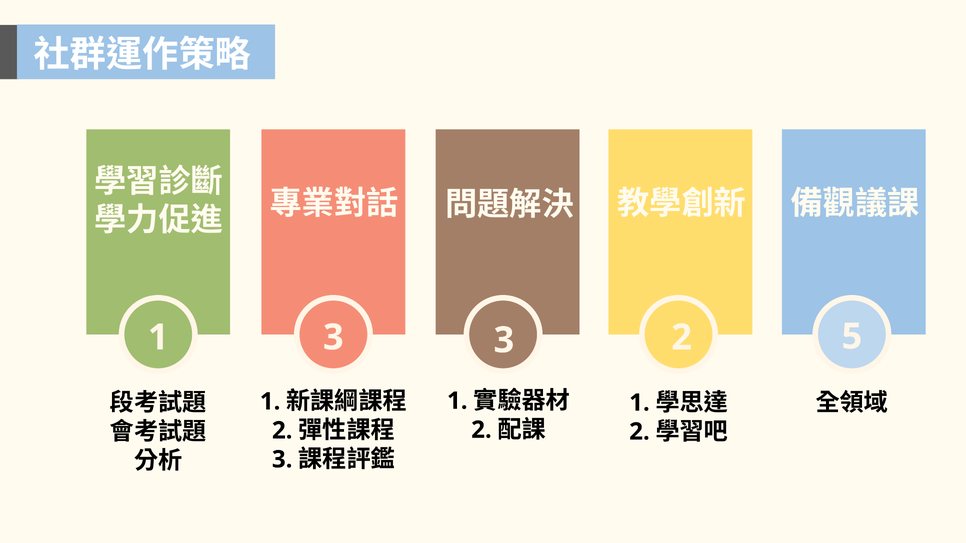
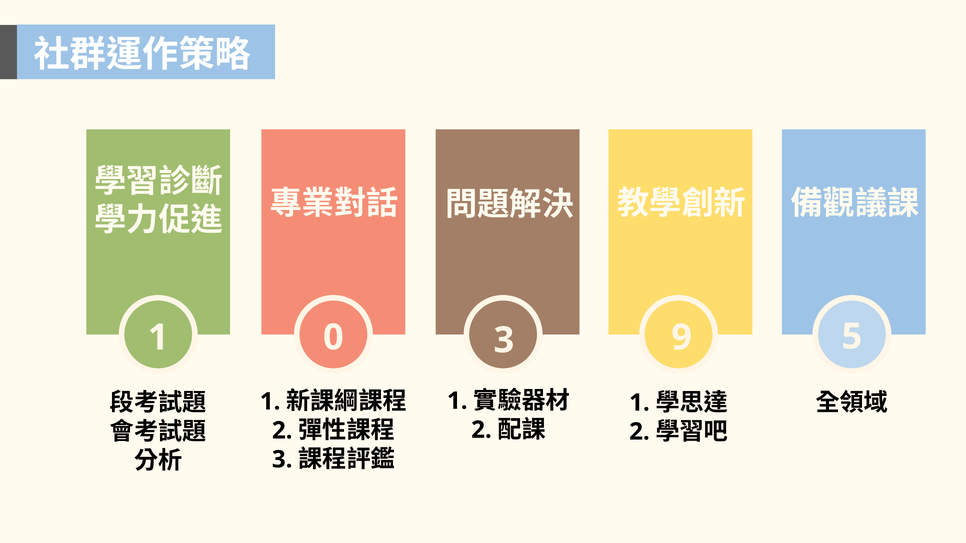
1 3: 3 -> 0 (333, 338)
3 2: 2 -> 9 (682, 338)
